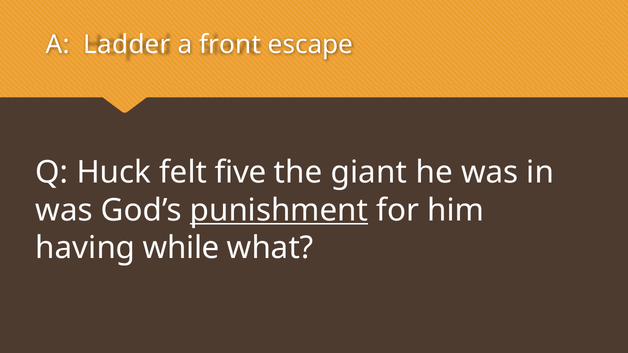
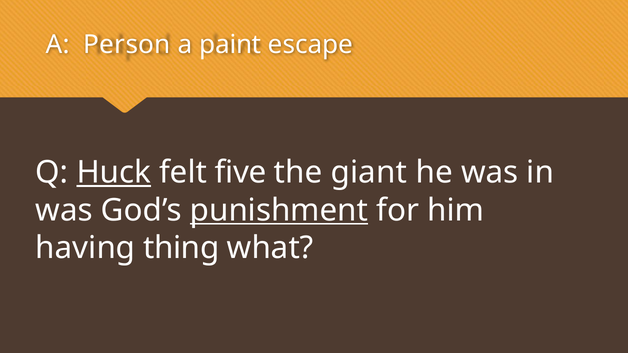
Ladder: Ladder -> Person (127, 45)
front: front -> paint (230, 45)
Huck underline: none -> present (114, 173)
while: while -> thing (181, 248)
